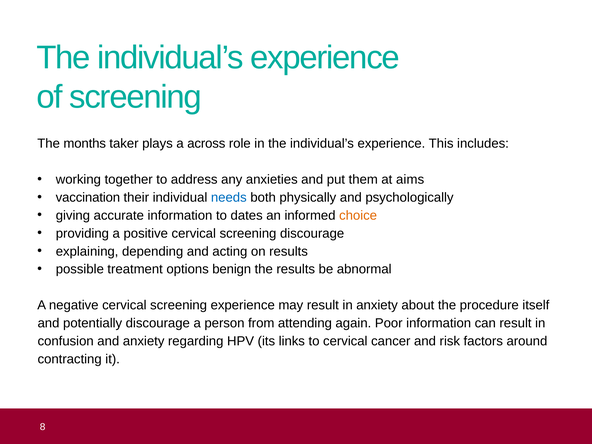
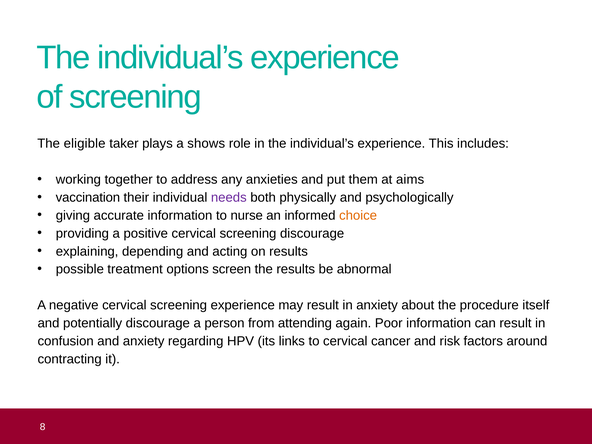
months: months -> eligible (85, 144)
across: across -> shows (206, 144)
needs colour: blue -> purple (229, 197)
dates: dates -> nurse (247, 215)
benign: benign -> screen (232, 269)
